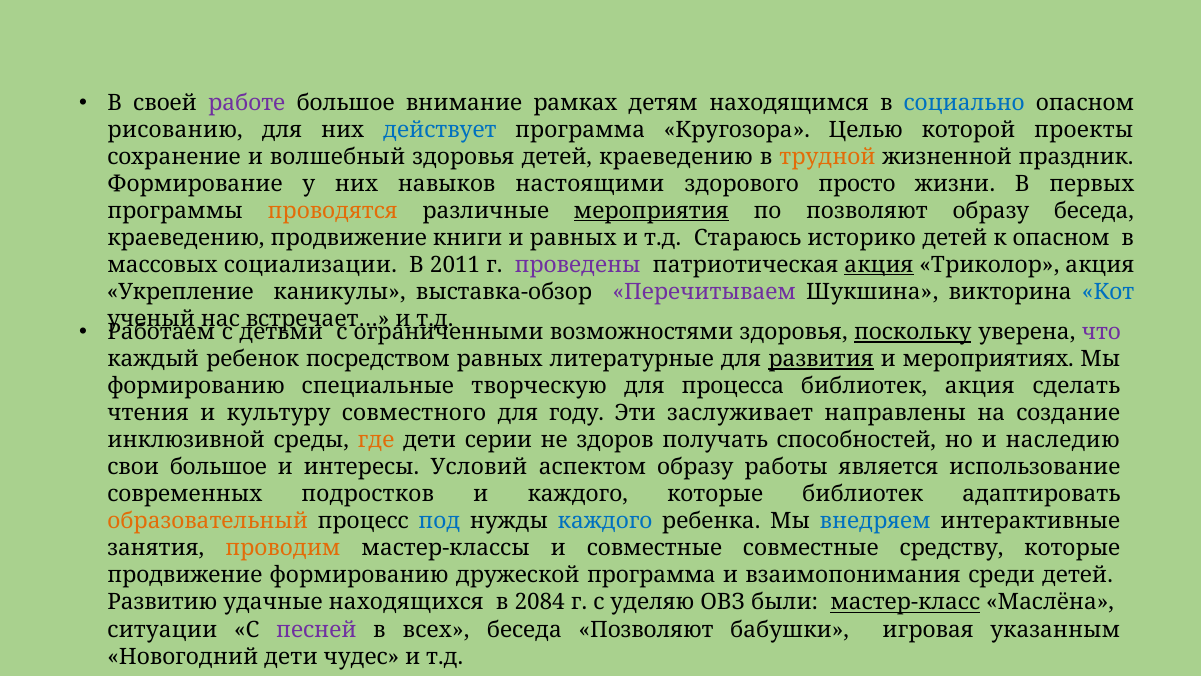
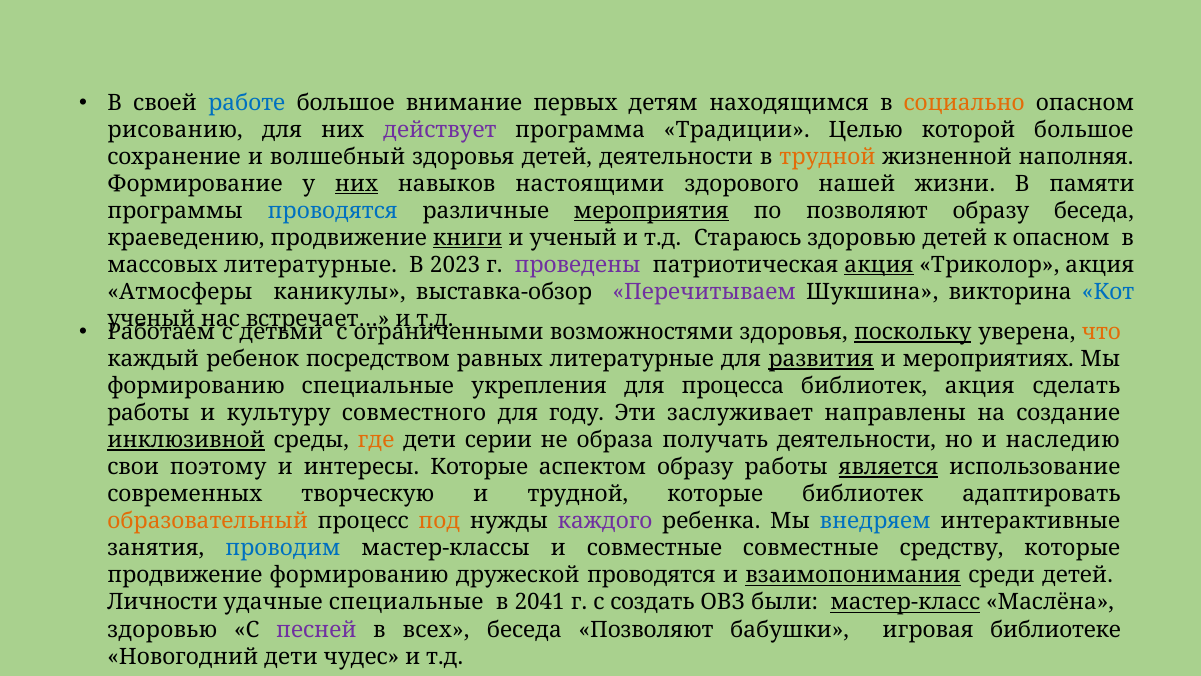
работе colour: purple -> blue (247, 103)
рамках: рамках -> первых (575, 103)
социально colour: blue -> orange (964, 103)
действует colour: blue -> purple (440, 130)
Кругозора: Кругозора -> Традиции (737, 130)
которой проекты: проекты -> большое (1084, 130)
детей краеведению: краеведению -> деятельности (676, 157)
праздник: праздник -> наполняя (1076, 157)
них underline: none -> present (357, 184)
просто: просто -> нашей (857, 184)
первых: первых -> памяти (1092, 184)
проводятся colour: orange -> blue (333, 211)
книги underline: none -> present (468, 238)
и равных: равных -> ученый (573, 238)
Стараюсь историко: историко -> здоровью (862, 238)
массовых социализации: социализации -> литературные (310, 265)
2011: 2011 -> 2023 (455, 265)
Укрепление: Укрепление -> Атмосферы (180, 292)
что colour: purple -> orange (1101, 332)
творческую: творческую -> укрепления (539, 386)
чтения: чтения -> работы (148, 413)
инклюзивной underline: none -> present (186, 440)
здоров: здоров -> образа (615, 440)
получать способностей: способностей -> деятельности (856, 440)
свои большое: большое -> поэтому (218, 467)
интересы Условий: Условий -> Которые (479, 467)
является underline: none -> present (889, 467)
подростков: подростков -> творческую (368, 494)
и каждого: каждого -> трудной (578, 494)
под colour: blue -> orange (439, 521)
каждого colour: blue -> purple (605, 521)
проводим colour: orange -> blue (283, 548)
дружеской программа: программа -> проводятся (651, 575)
взаимопонимания underline: none -> present (853, 575)
Развитию: Развитию -> Личности (162, 602)
удачные находящихся: находящихся -> специальные (406, 602)
2084: 2084 -> 2041 (540, 602)
уделяю: уделяю -> создать (652, 602)
ситуации: ситуации -> здоровью (162, 629)
указанным: указанным -> библиотеке (1055, 629)
